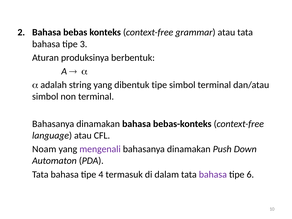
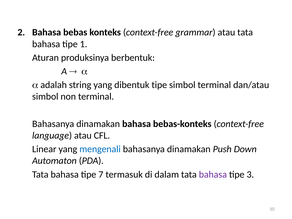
3: 3 -> 1 (84, 44)
Noam: Noam -> Linear (44, 149)
mengenali colour: purple -> blue (100, 149)
4: 4 -> 7 (101, 174)
6: 6 -> 3 (250, 174)
